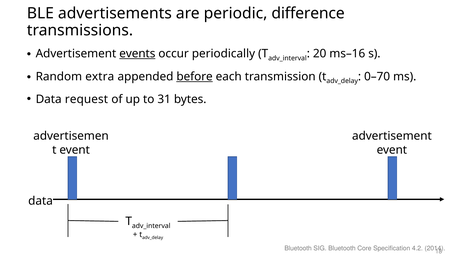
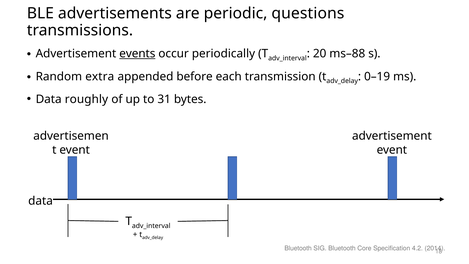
difference: difference -> questions (308, 13)
ms–16: ms–16 -> ms–88 (347, 54)
before underline: present -> none (195, 76)
0–70: 0–70 -> 0–19 (377, 76)
request: request -> roughly (86, 99)
